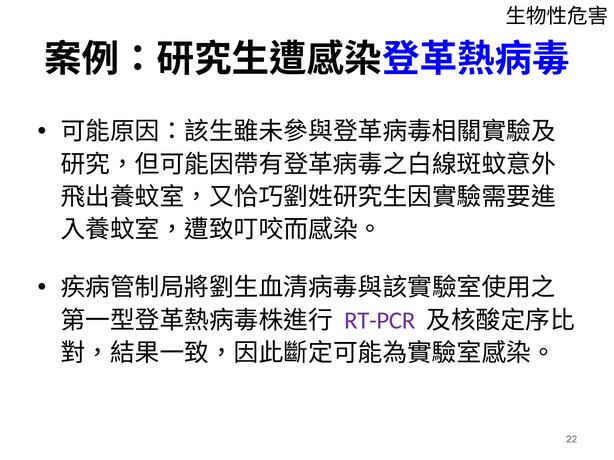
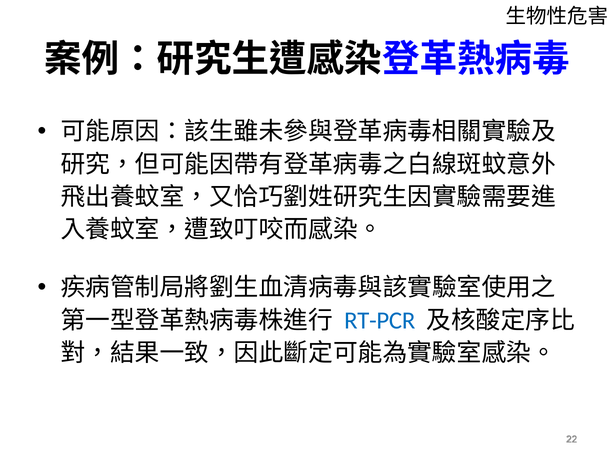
RT-PCR colour: purple -> blue (380, 321)
